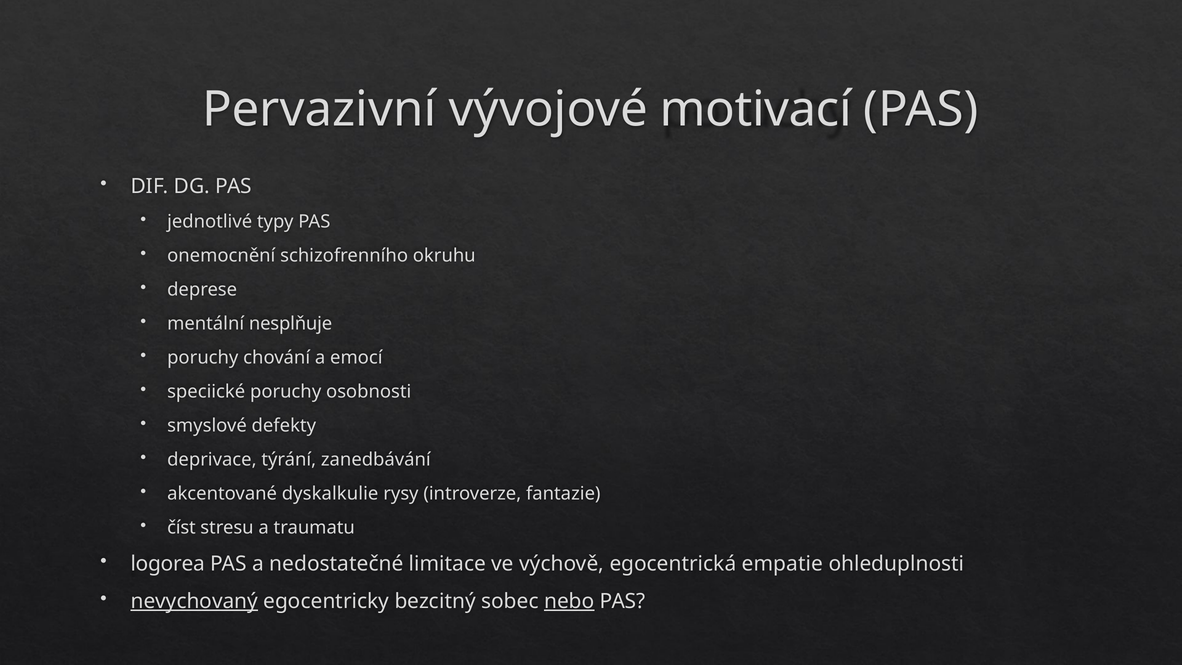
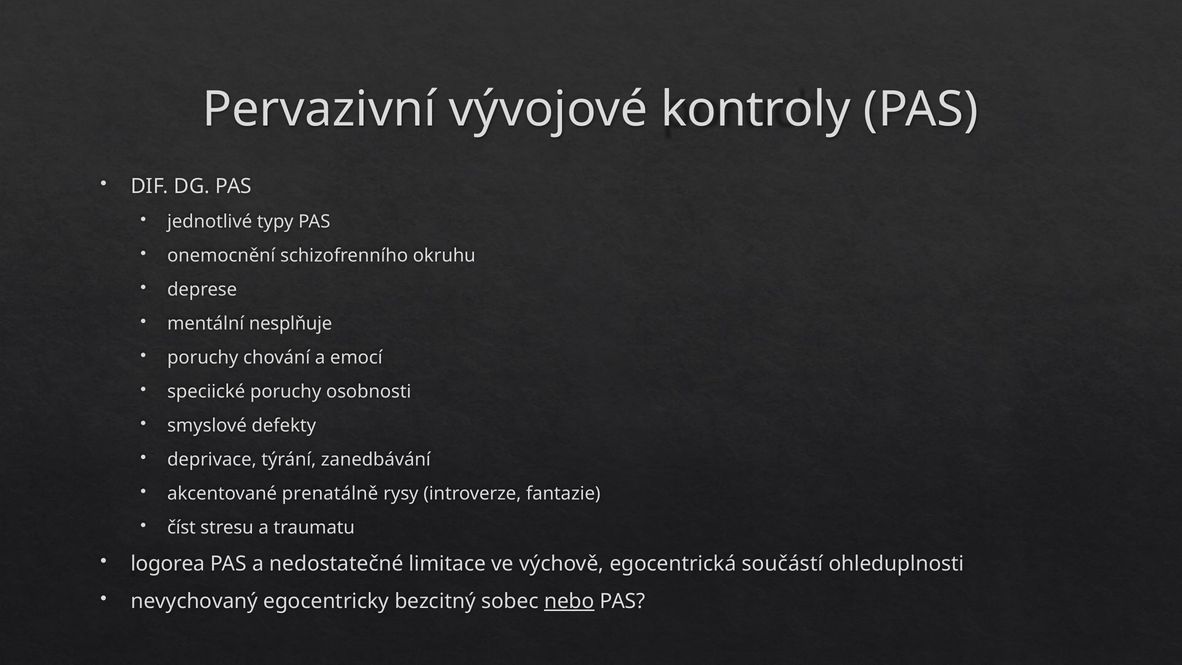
motivací: motivací -> kontroly (756, 110)
dyskalkulie: dyskalkulie -> prenatálně (330, 494)
empatie: empatie -> součástí (782, 564)
nevychovaný underline: present -> none (194, 601)
